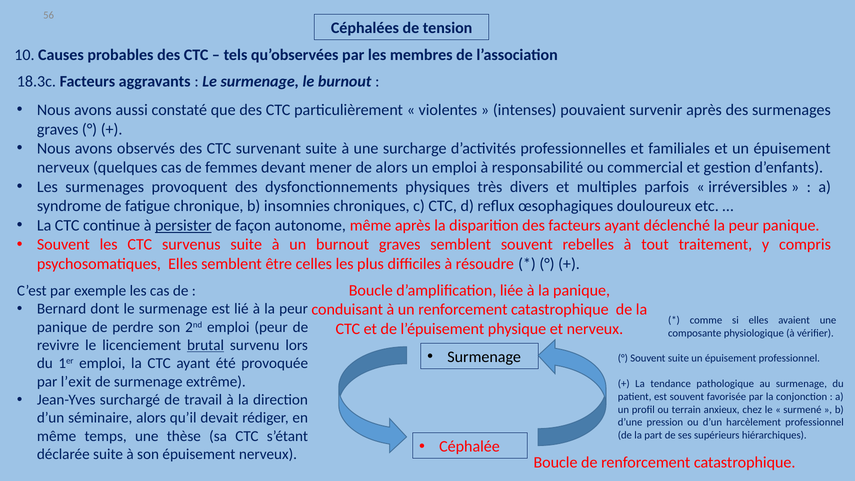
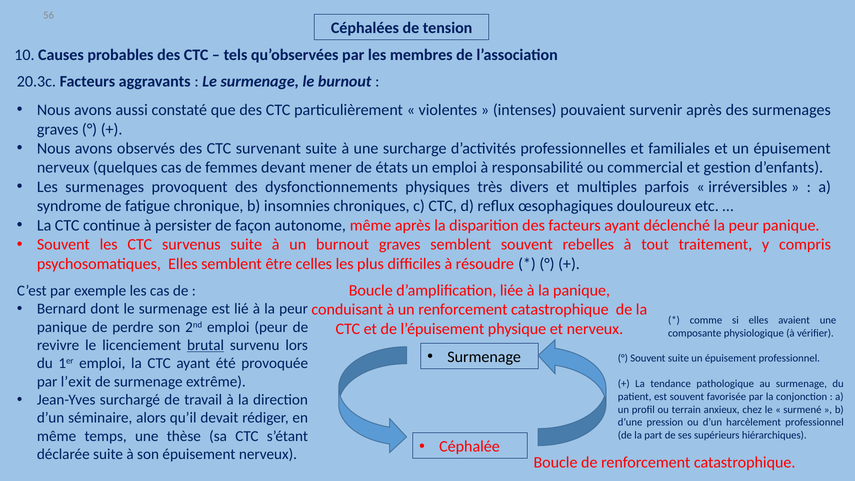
18.3c: 18.3c -> 20.3c (36, 81)
de alors: alors -> états (392, 168)
persister underline: present -> none (183, 225)
